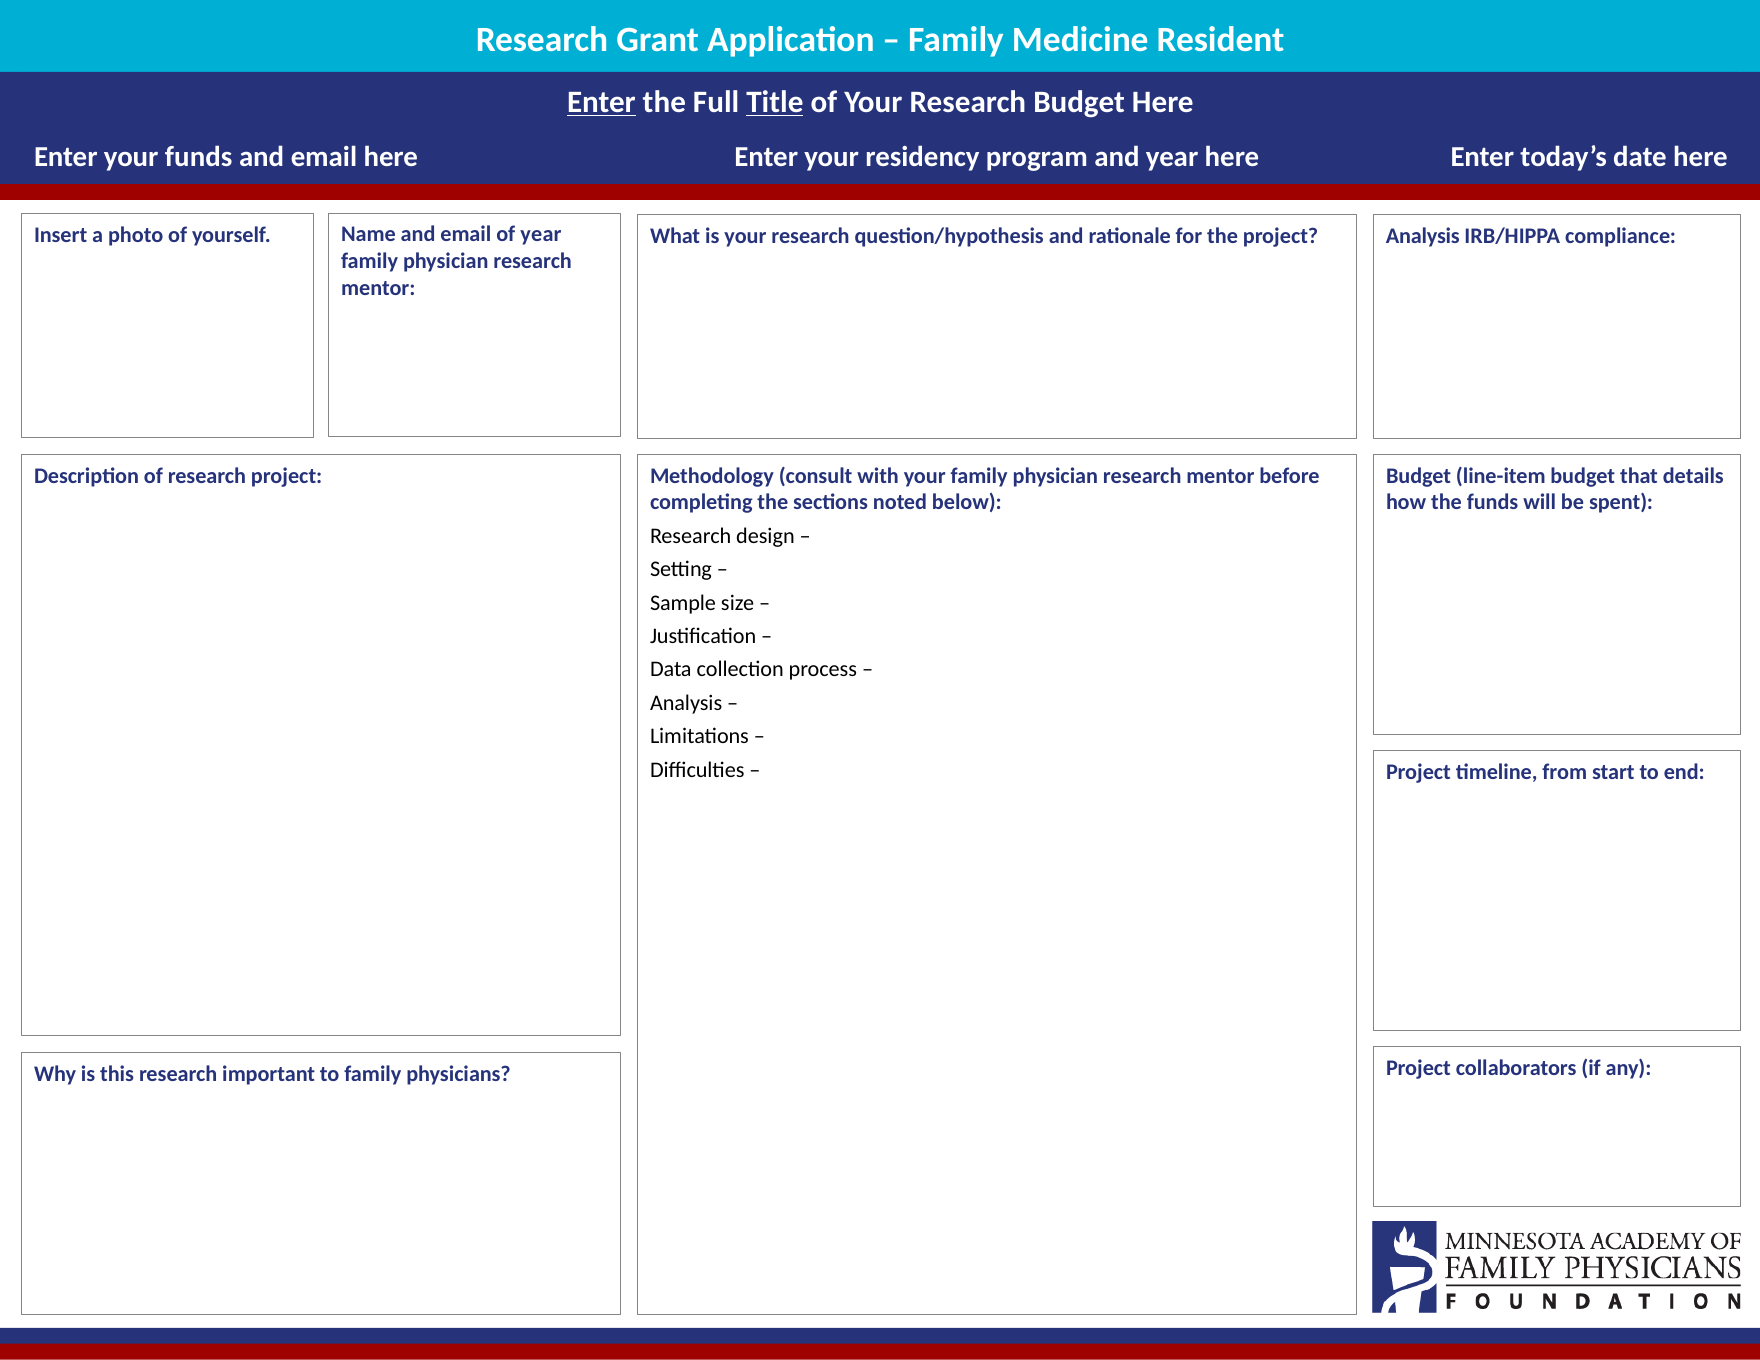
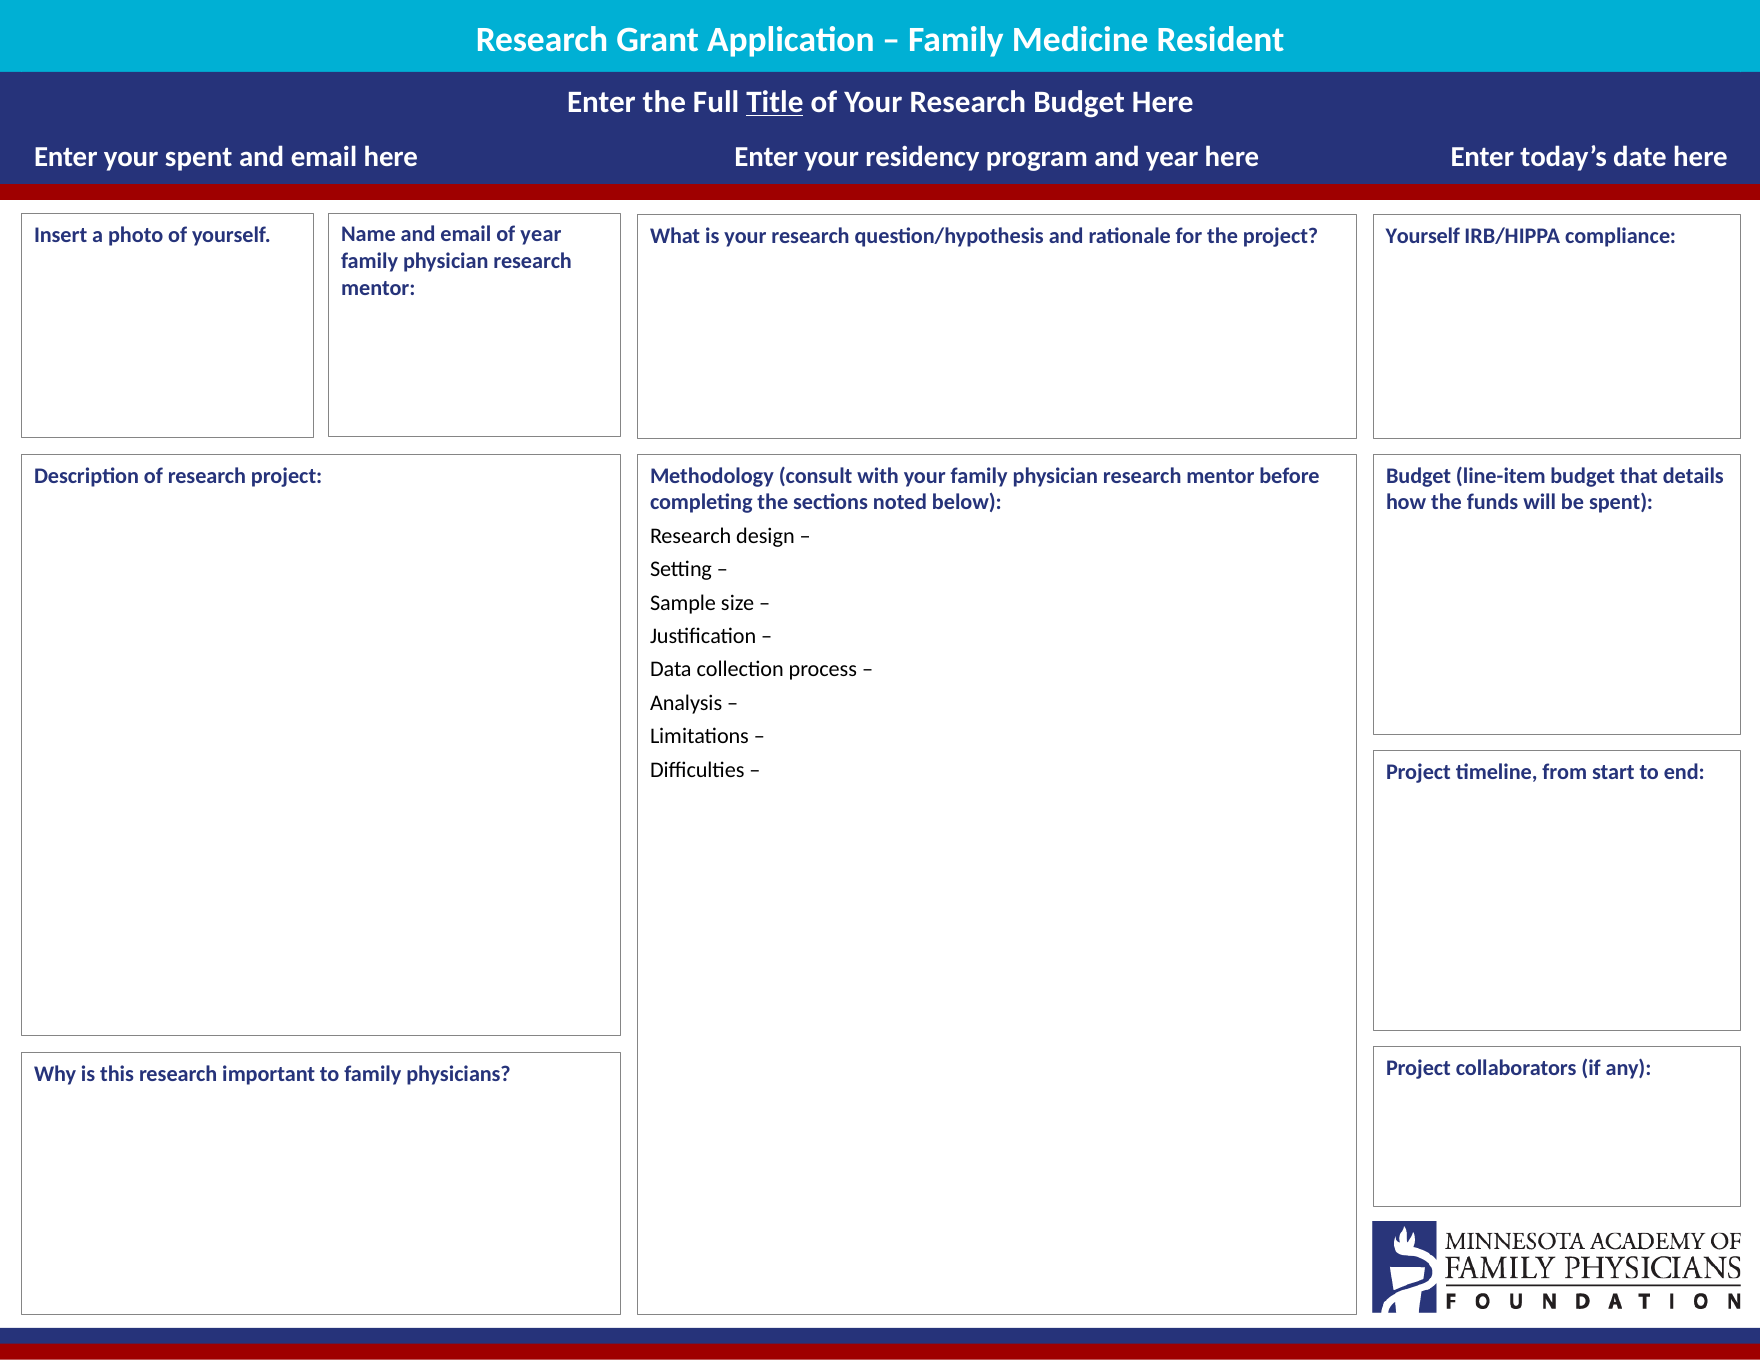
Enter underline: present -> none (601, 102)
your funds: funds -> spent (199, 157)
Analysis: Analysis -> Yourself (1423, 236)
